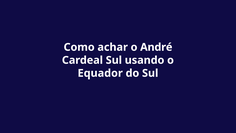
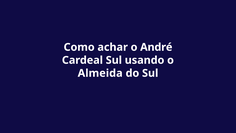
Equador: Equador -> Almeida (100, 73)
